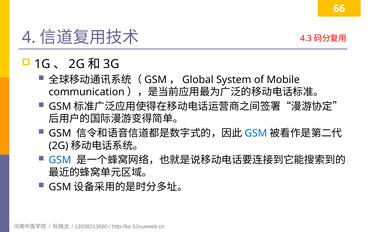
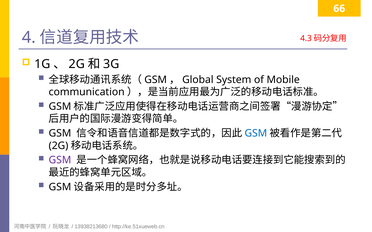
GSM colour: blue -> purple (60, 160)
